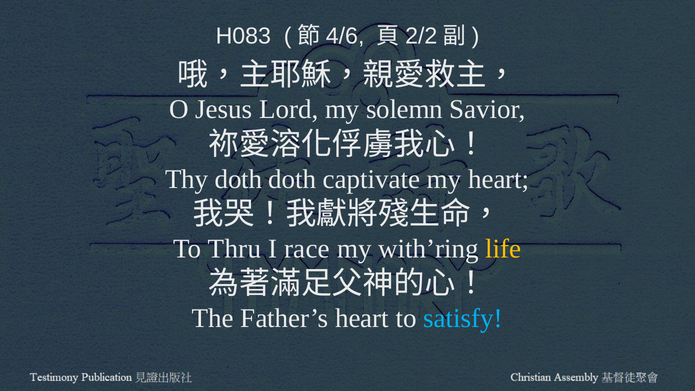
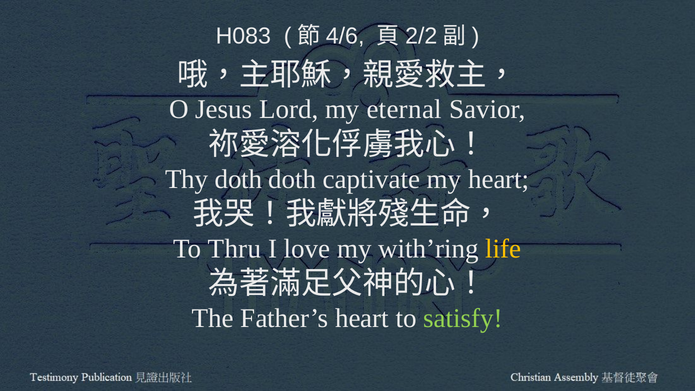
solemn: solemn -> eternal (404, 110)
race: race -> love (307, 249)
satisfy colour: light blue -> light green (463, 318)
